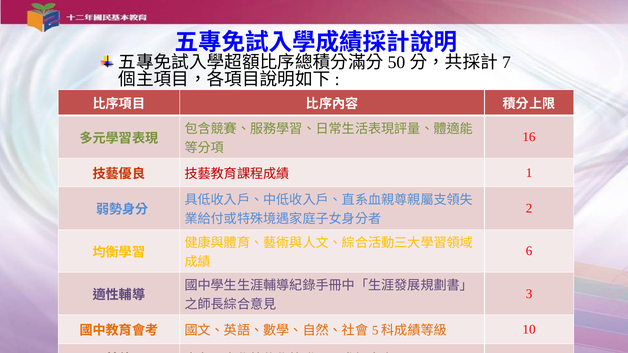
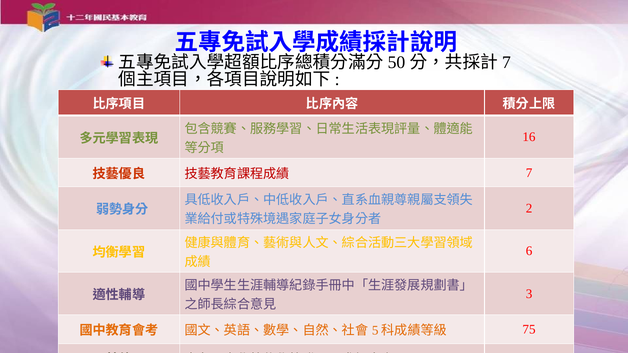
1: 1 -> 7 (529, 173)
10: 10 -> 75 (529, 330)
